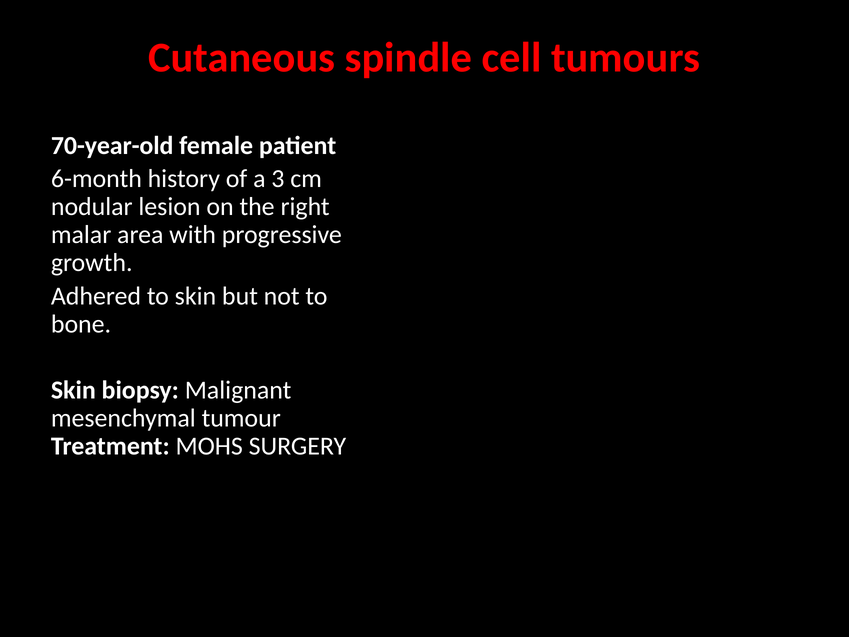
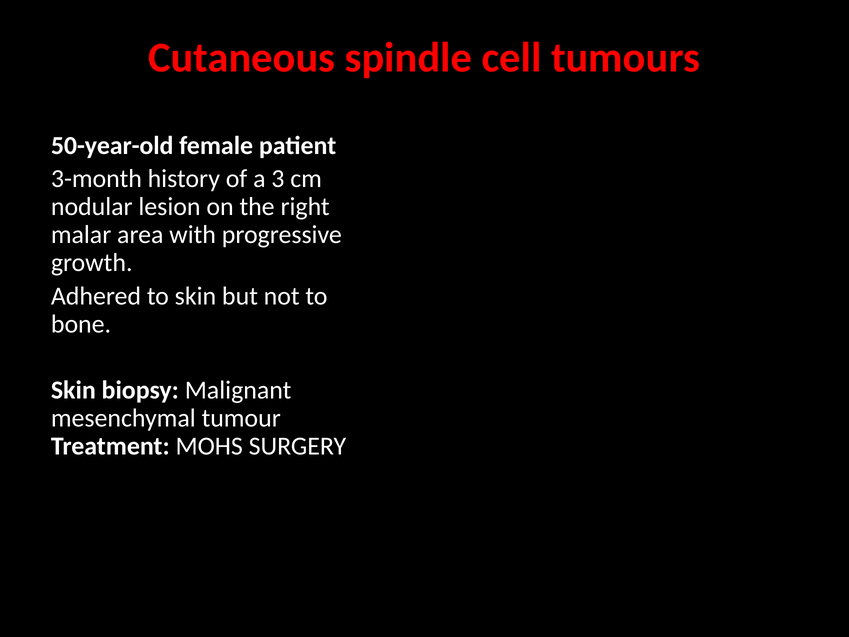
70-year-old: 70-year-old -> 50-year-old (112, 145)
6-month: 6-month -> 3-month (96, 179)
